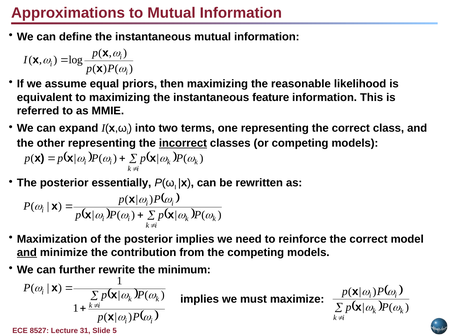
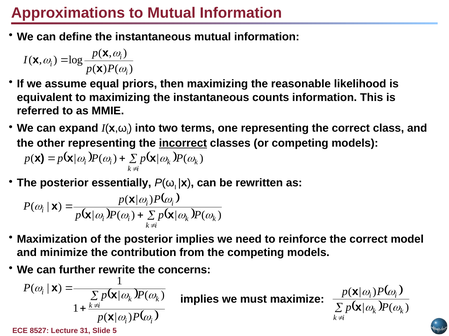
feature: feature -> counts (271, 98)
and underline: present -> none (27, 253)
minimum: minimum -> concerns (184, 270)
